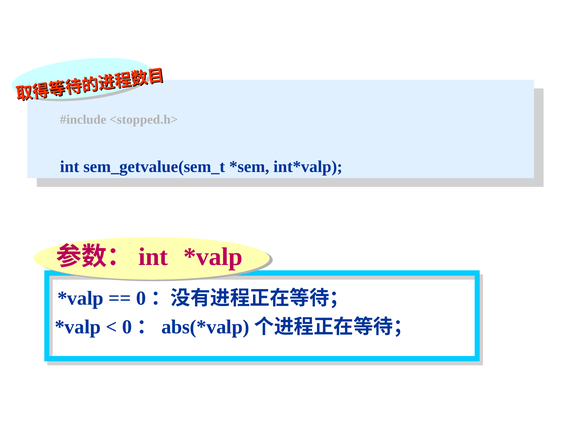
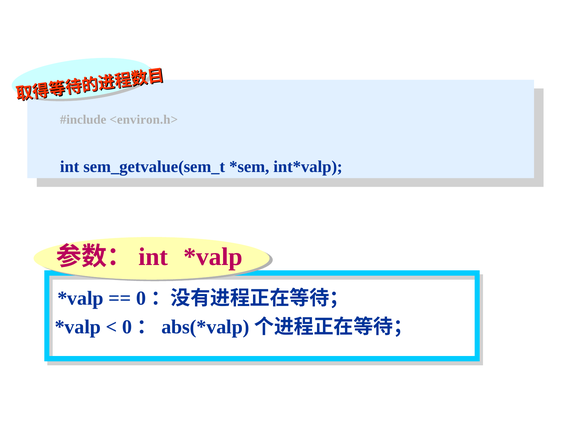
<stopped.h>: <stopped.h> -> <environ.h> (144, 120)
